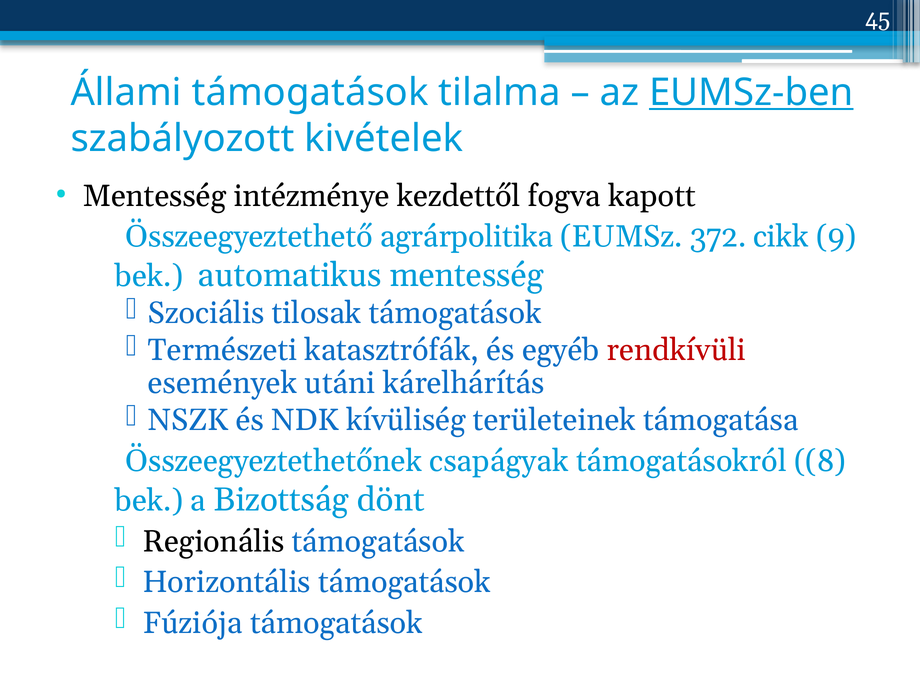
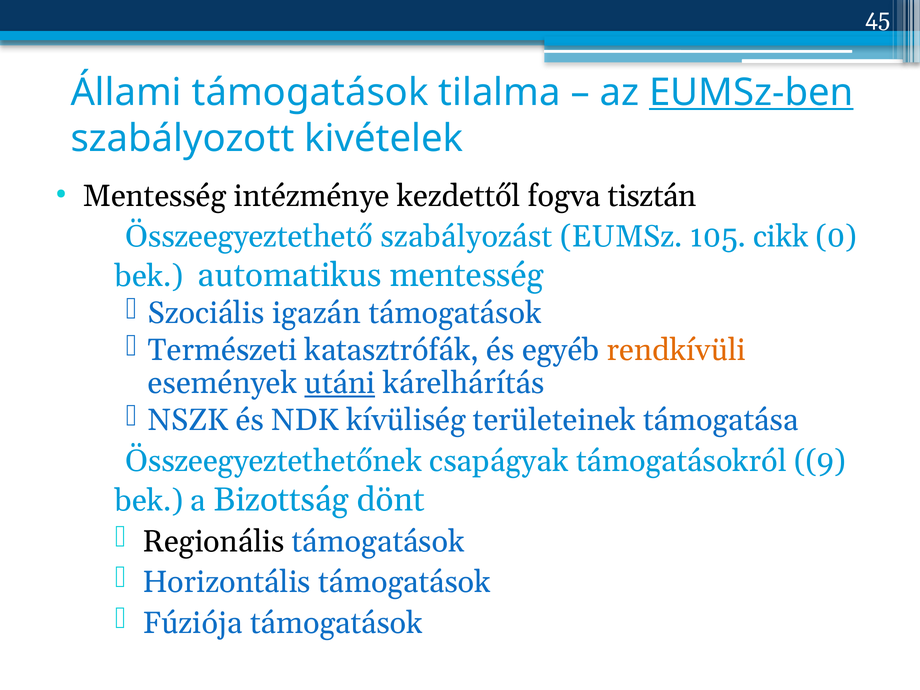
kapott: kapott -> tisztán (652, 196)
agrárpolitika: agrárpolitika -> szabályozást (466, 237)
372: 372 -> 105 (718, 237)
9: 9 -> 0 (836, 237)
tilosak: tilosak -> igazán (316, 313)
rendkívüli colour: red -> orange (676, 350)
utáni underline: none -> present (340, 383)
8: 8 -> 9 (820, 461)
